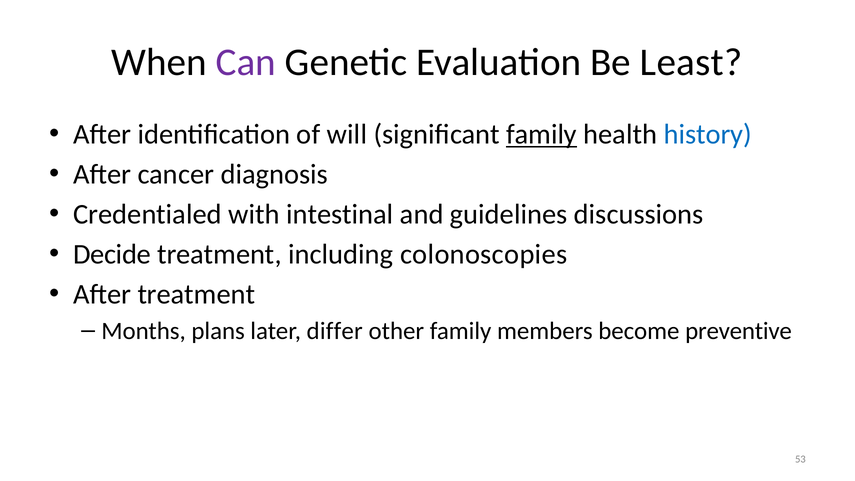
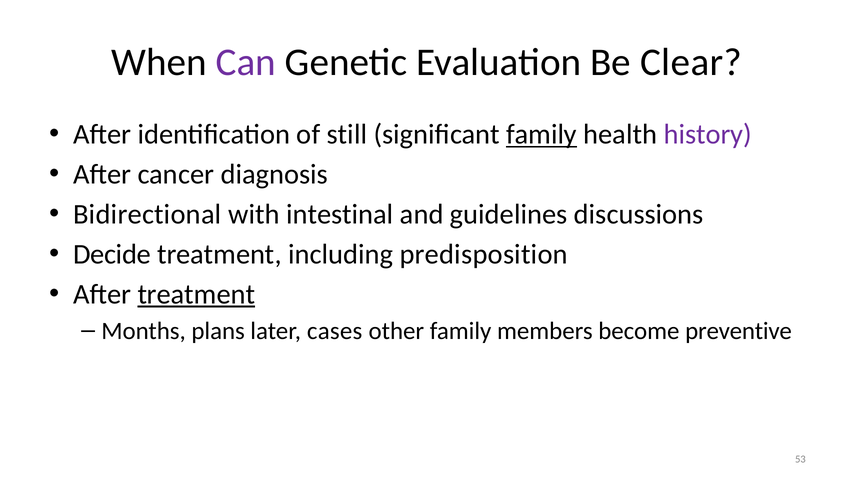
Least: Least -> Clear (691, 62)
will: will -> still (347, 135)
history colour: blue -> purple (708, 135)
Credentialed: Credentialed -> Bidirectional (147, 214)
colonoscopies: colonoscopies -> predisposition (484, 254)
treatment underline: none -> present (196, 294)
differ: differ -> cases (335, 331)
